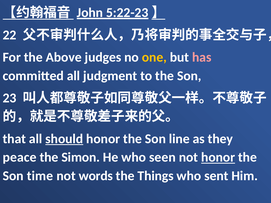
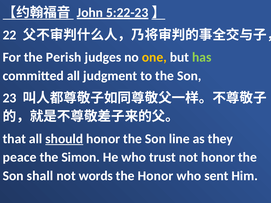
Above: Above -> Perish (64, 57)
has colour: pink -> light green (202, 57)
seen: seen -> trust (162, 157)
honor underline: present -> none (218, 157)
time: time -> shall (40, 176)
the Things: Things -> Honor (155, 176)
